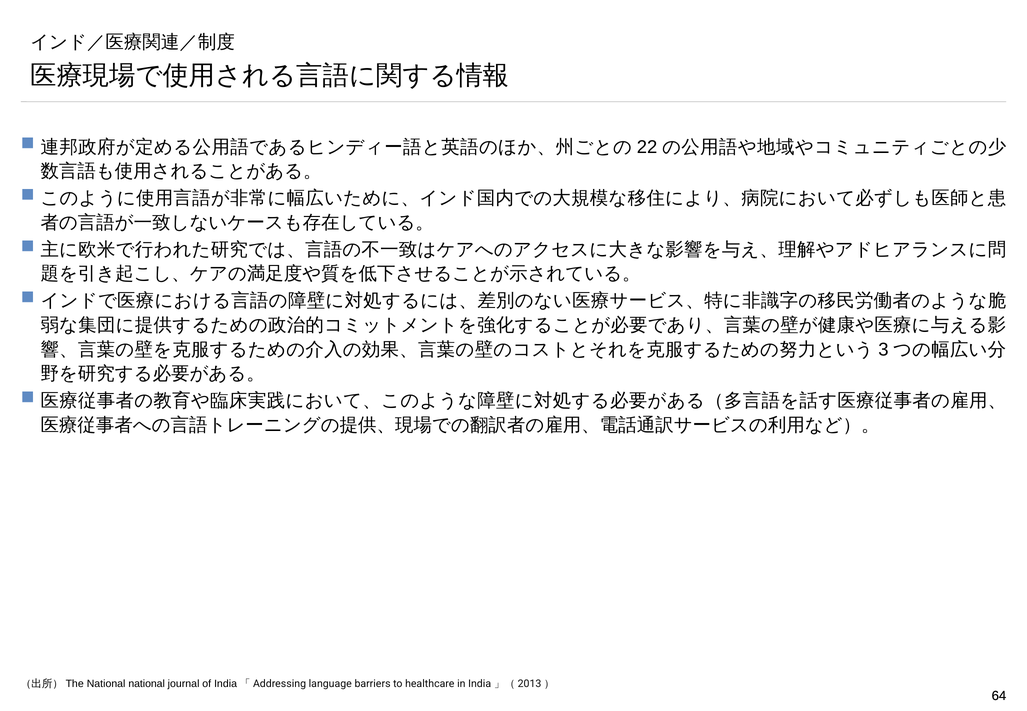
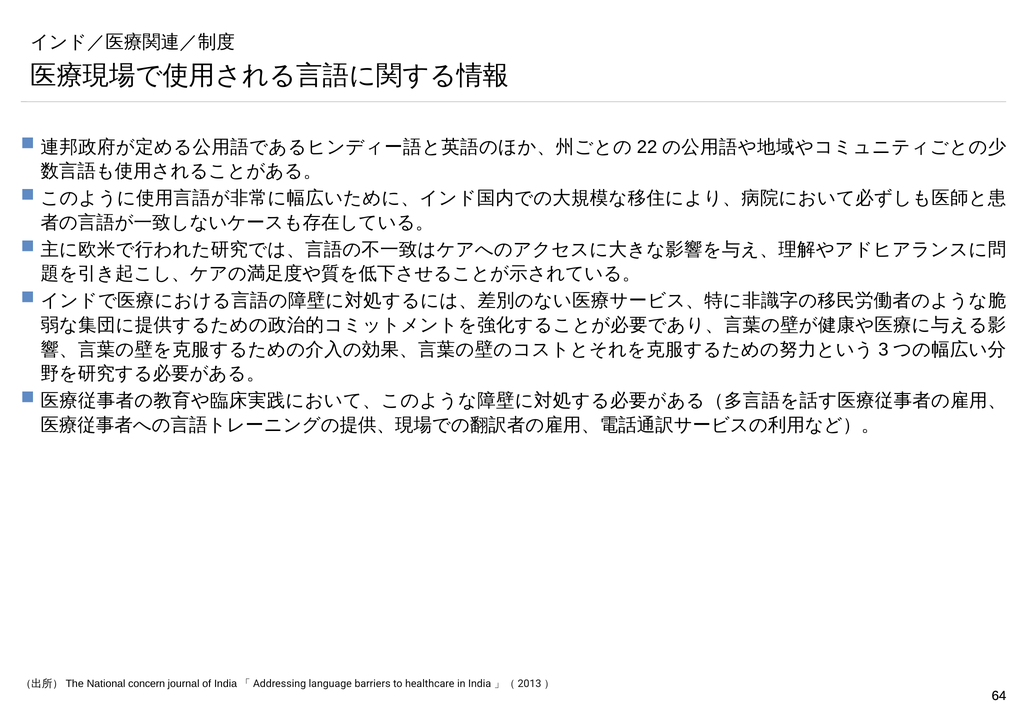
National national: national -> concern (147, 684)
